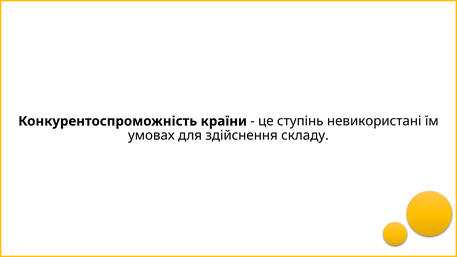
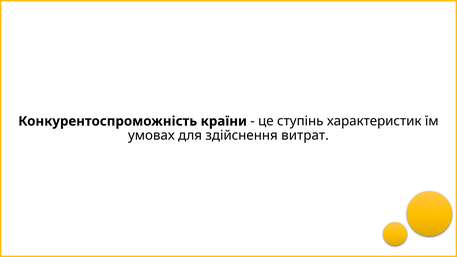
невикористані: невикористані -> характеристик (374, 121)
складу: складу -> витрат (305, 136)
